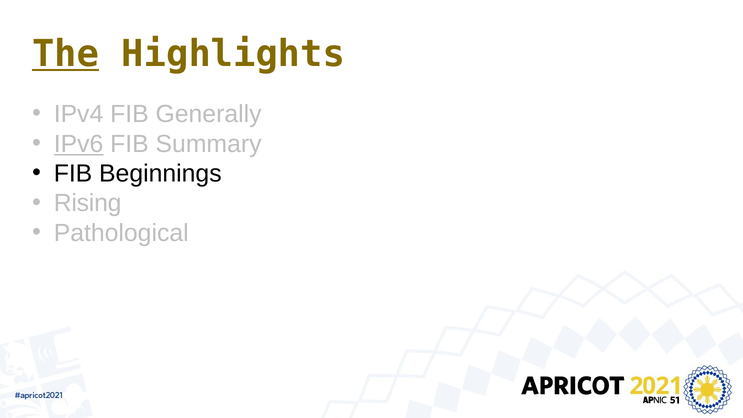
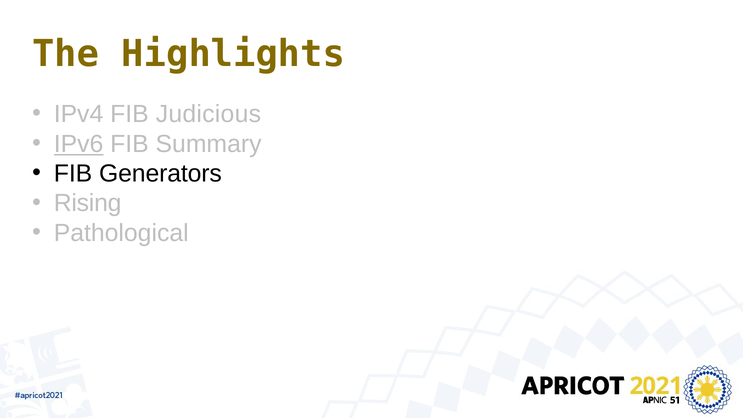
The underline: present -> none (66, 54)
Generally: Generally -> Judicious (208, 114)
Beginnings: Beginnings -> Generators (160, 174)
